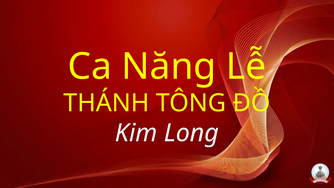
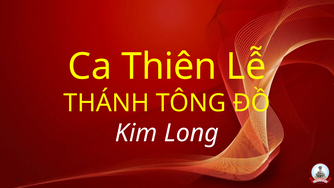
Năng: Năng -> Thiên (169, 66)
